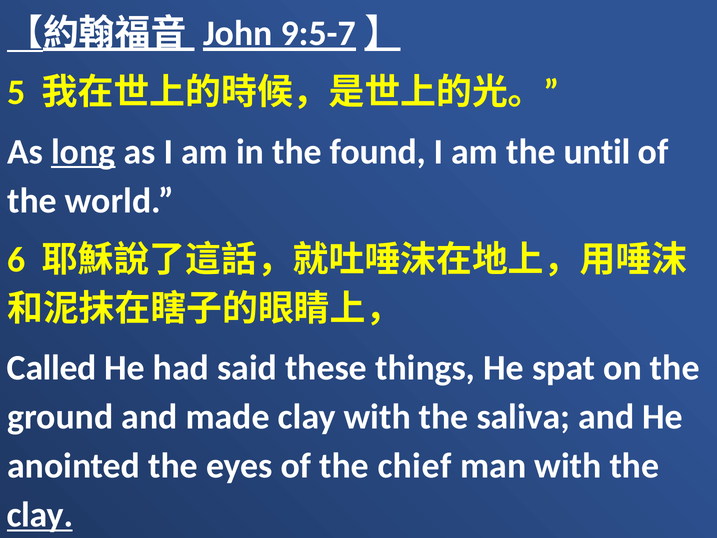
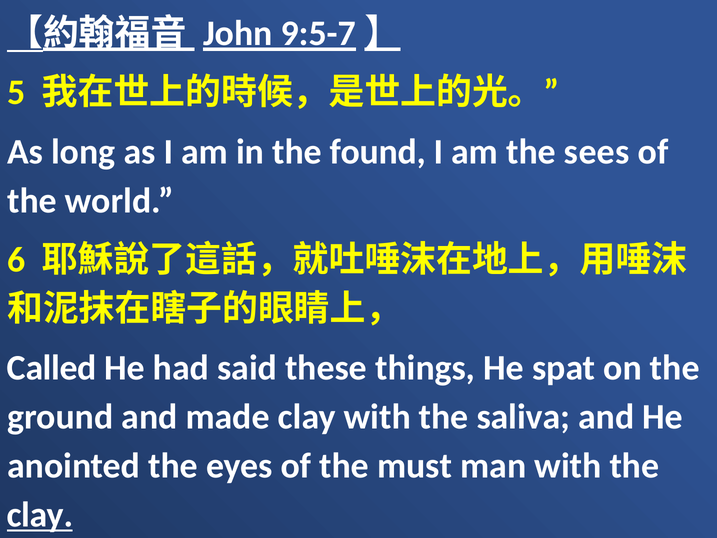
long underline: present -> none (83, 152)
until: until -> sees (597, 152)
chief: chief -> must (415, 466)
